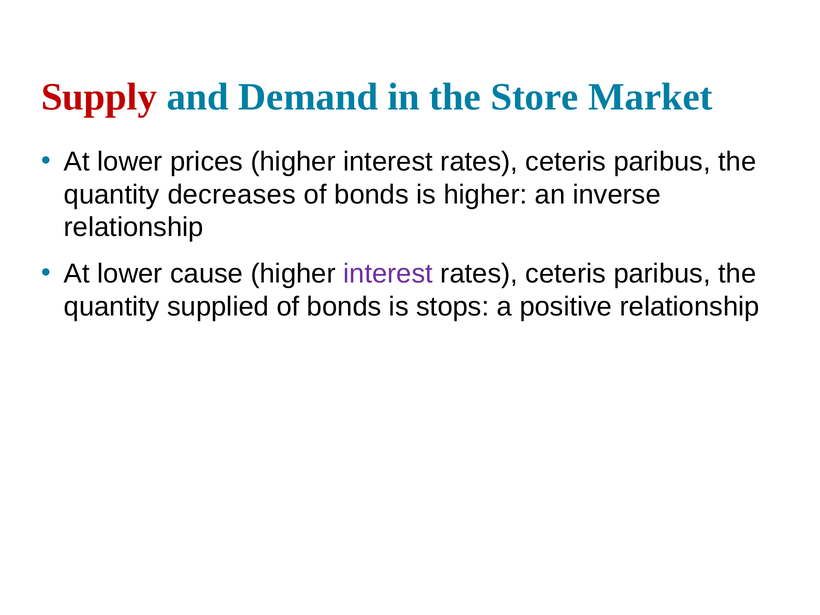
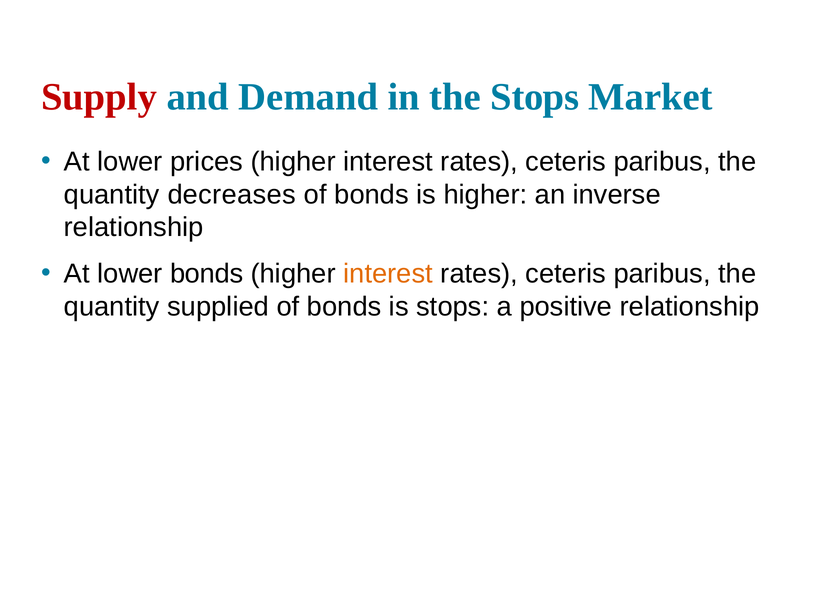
the Store: Store -> Stops (535, 97)
lower cause: cause -> bonds (207, 274)
interest colour: purple -> orange (388, 274)
